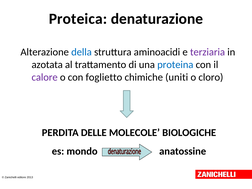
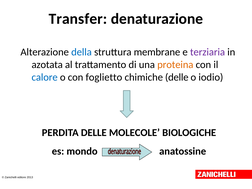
Proteica: Proteica -> Transfer (78, 19)
aminoacidi: aminoacidi -> membrane (157, 52)
proteina colour: blue -> orange (175, 65)
calore colour: purple -> blue (45, 77)
chimiche uniti: uniti -> delle (177, 77)
cloro: cloro -> iodio (211, 77)
